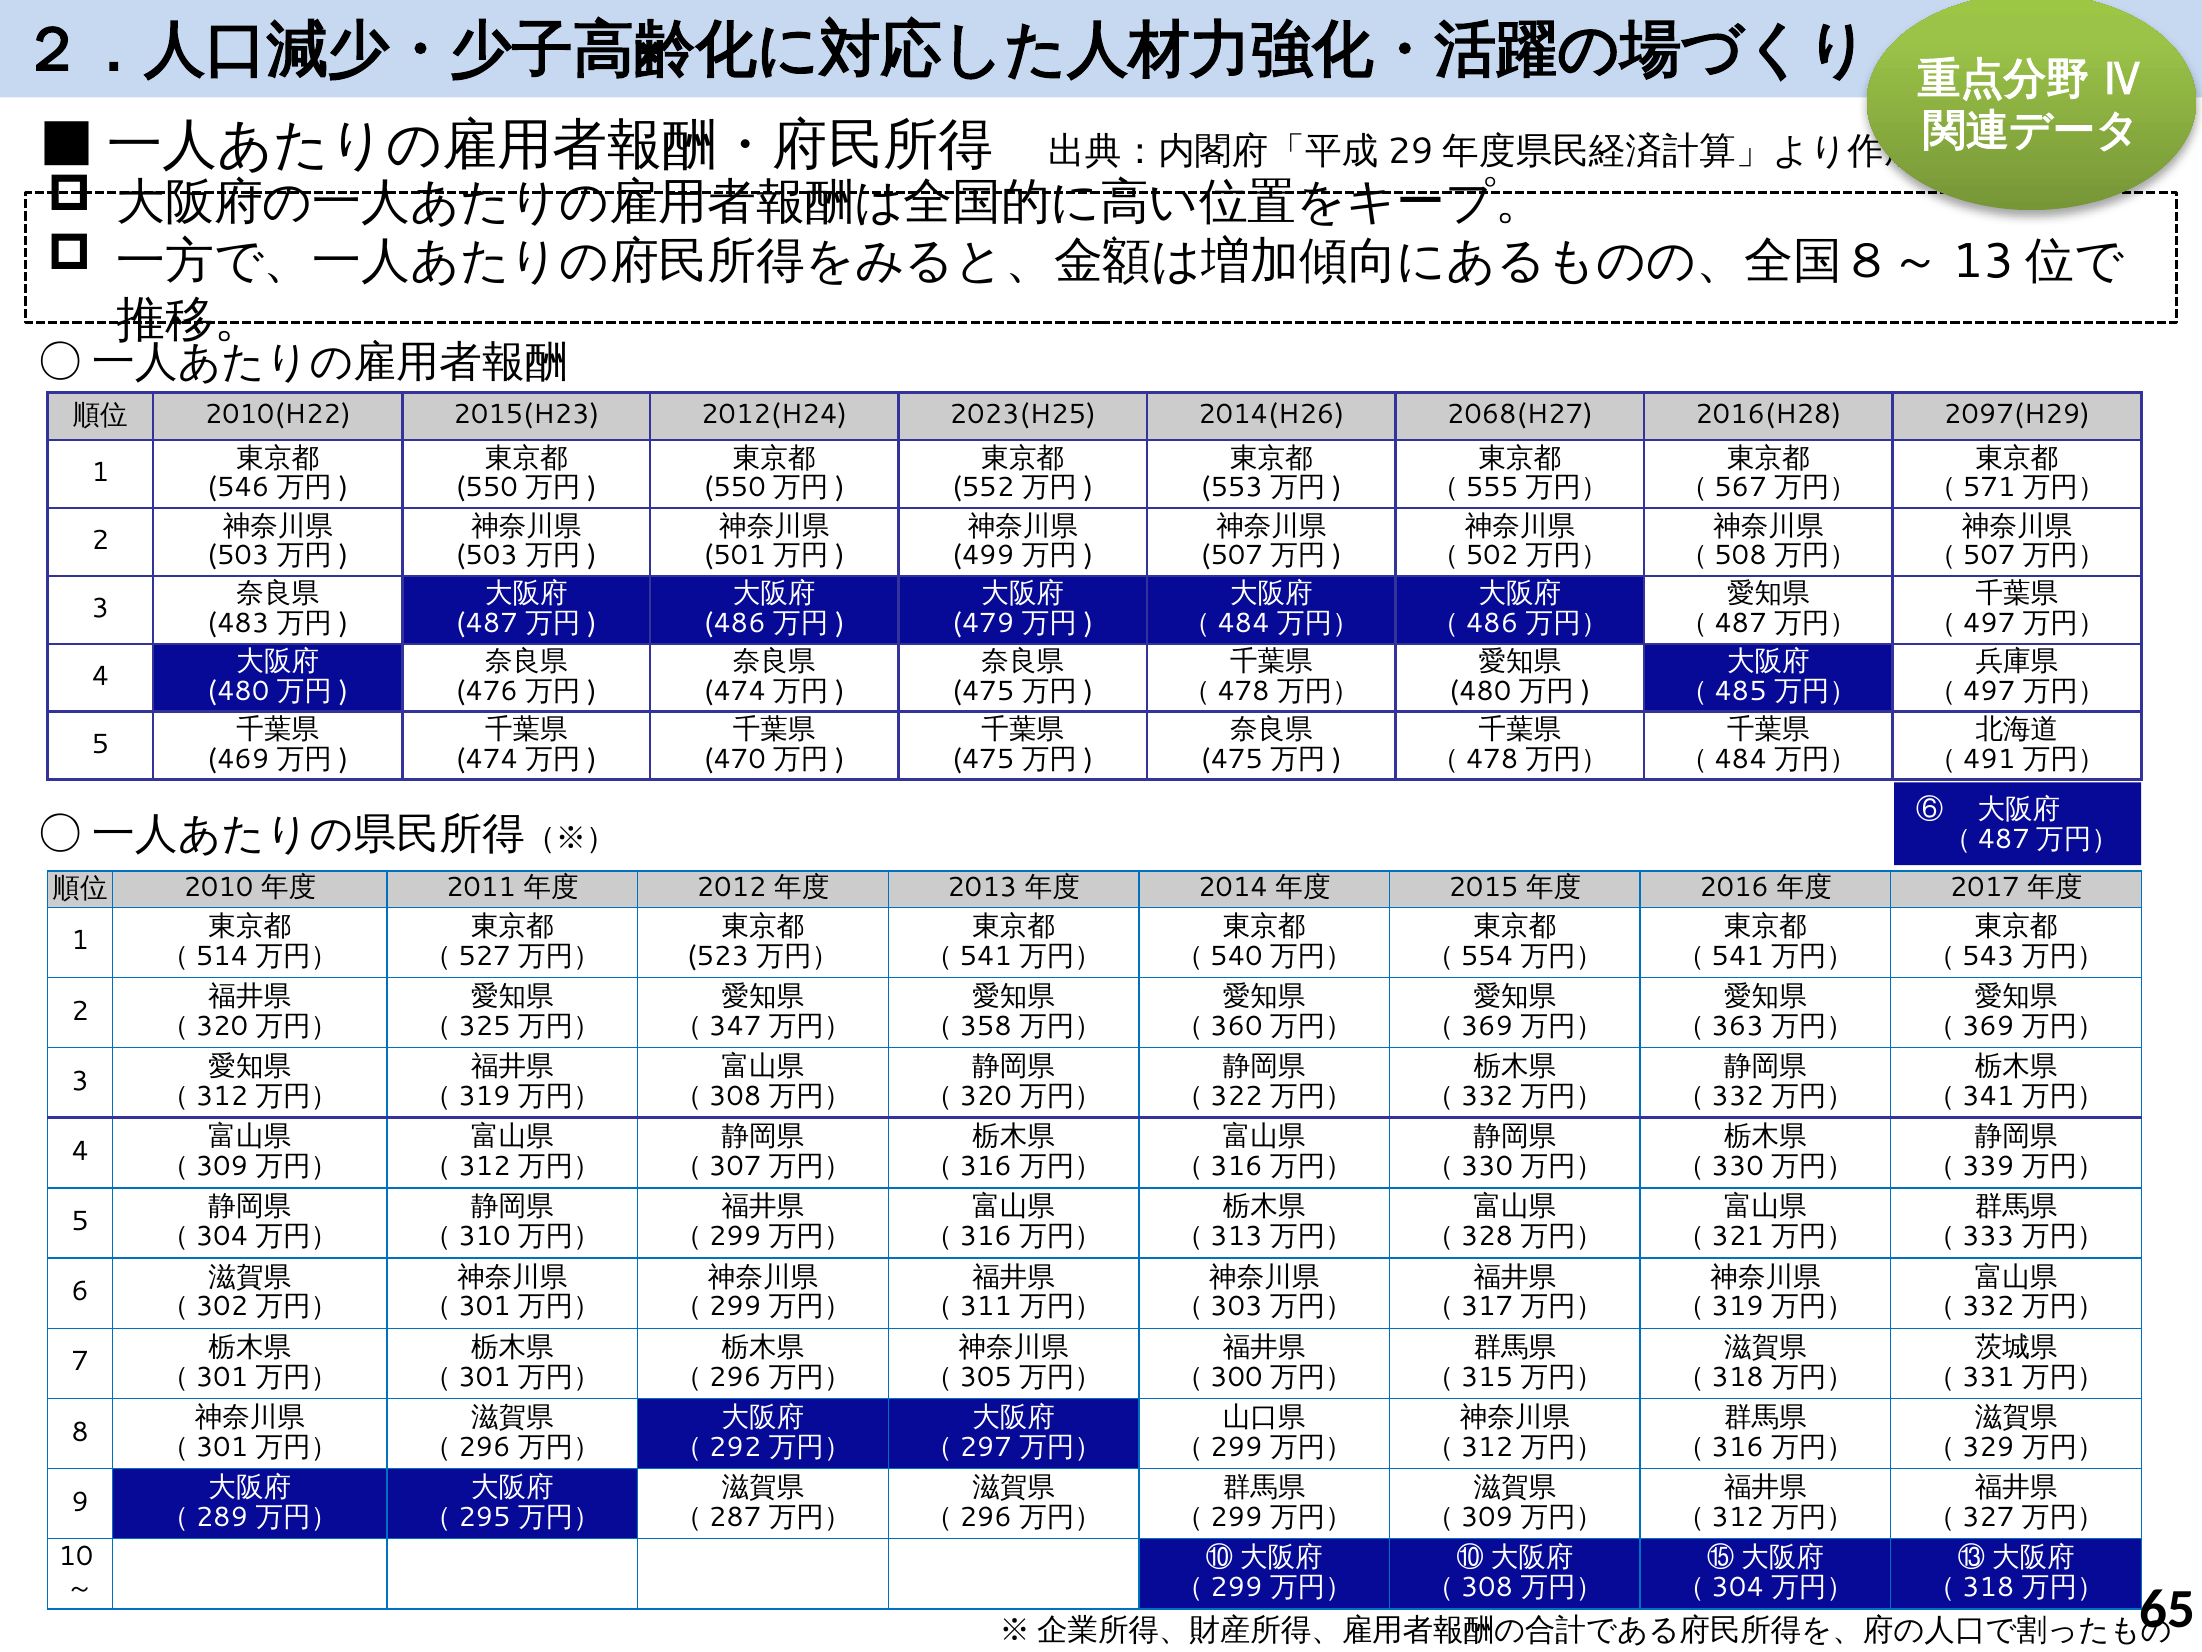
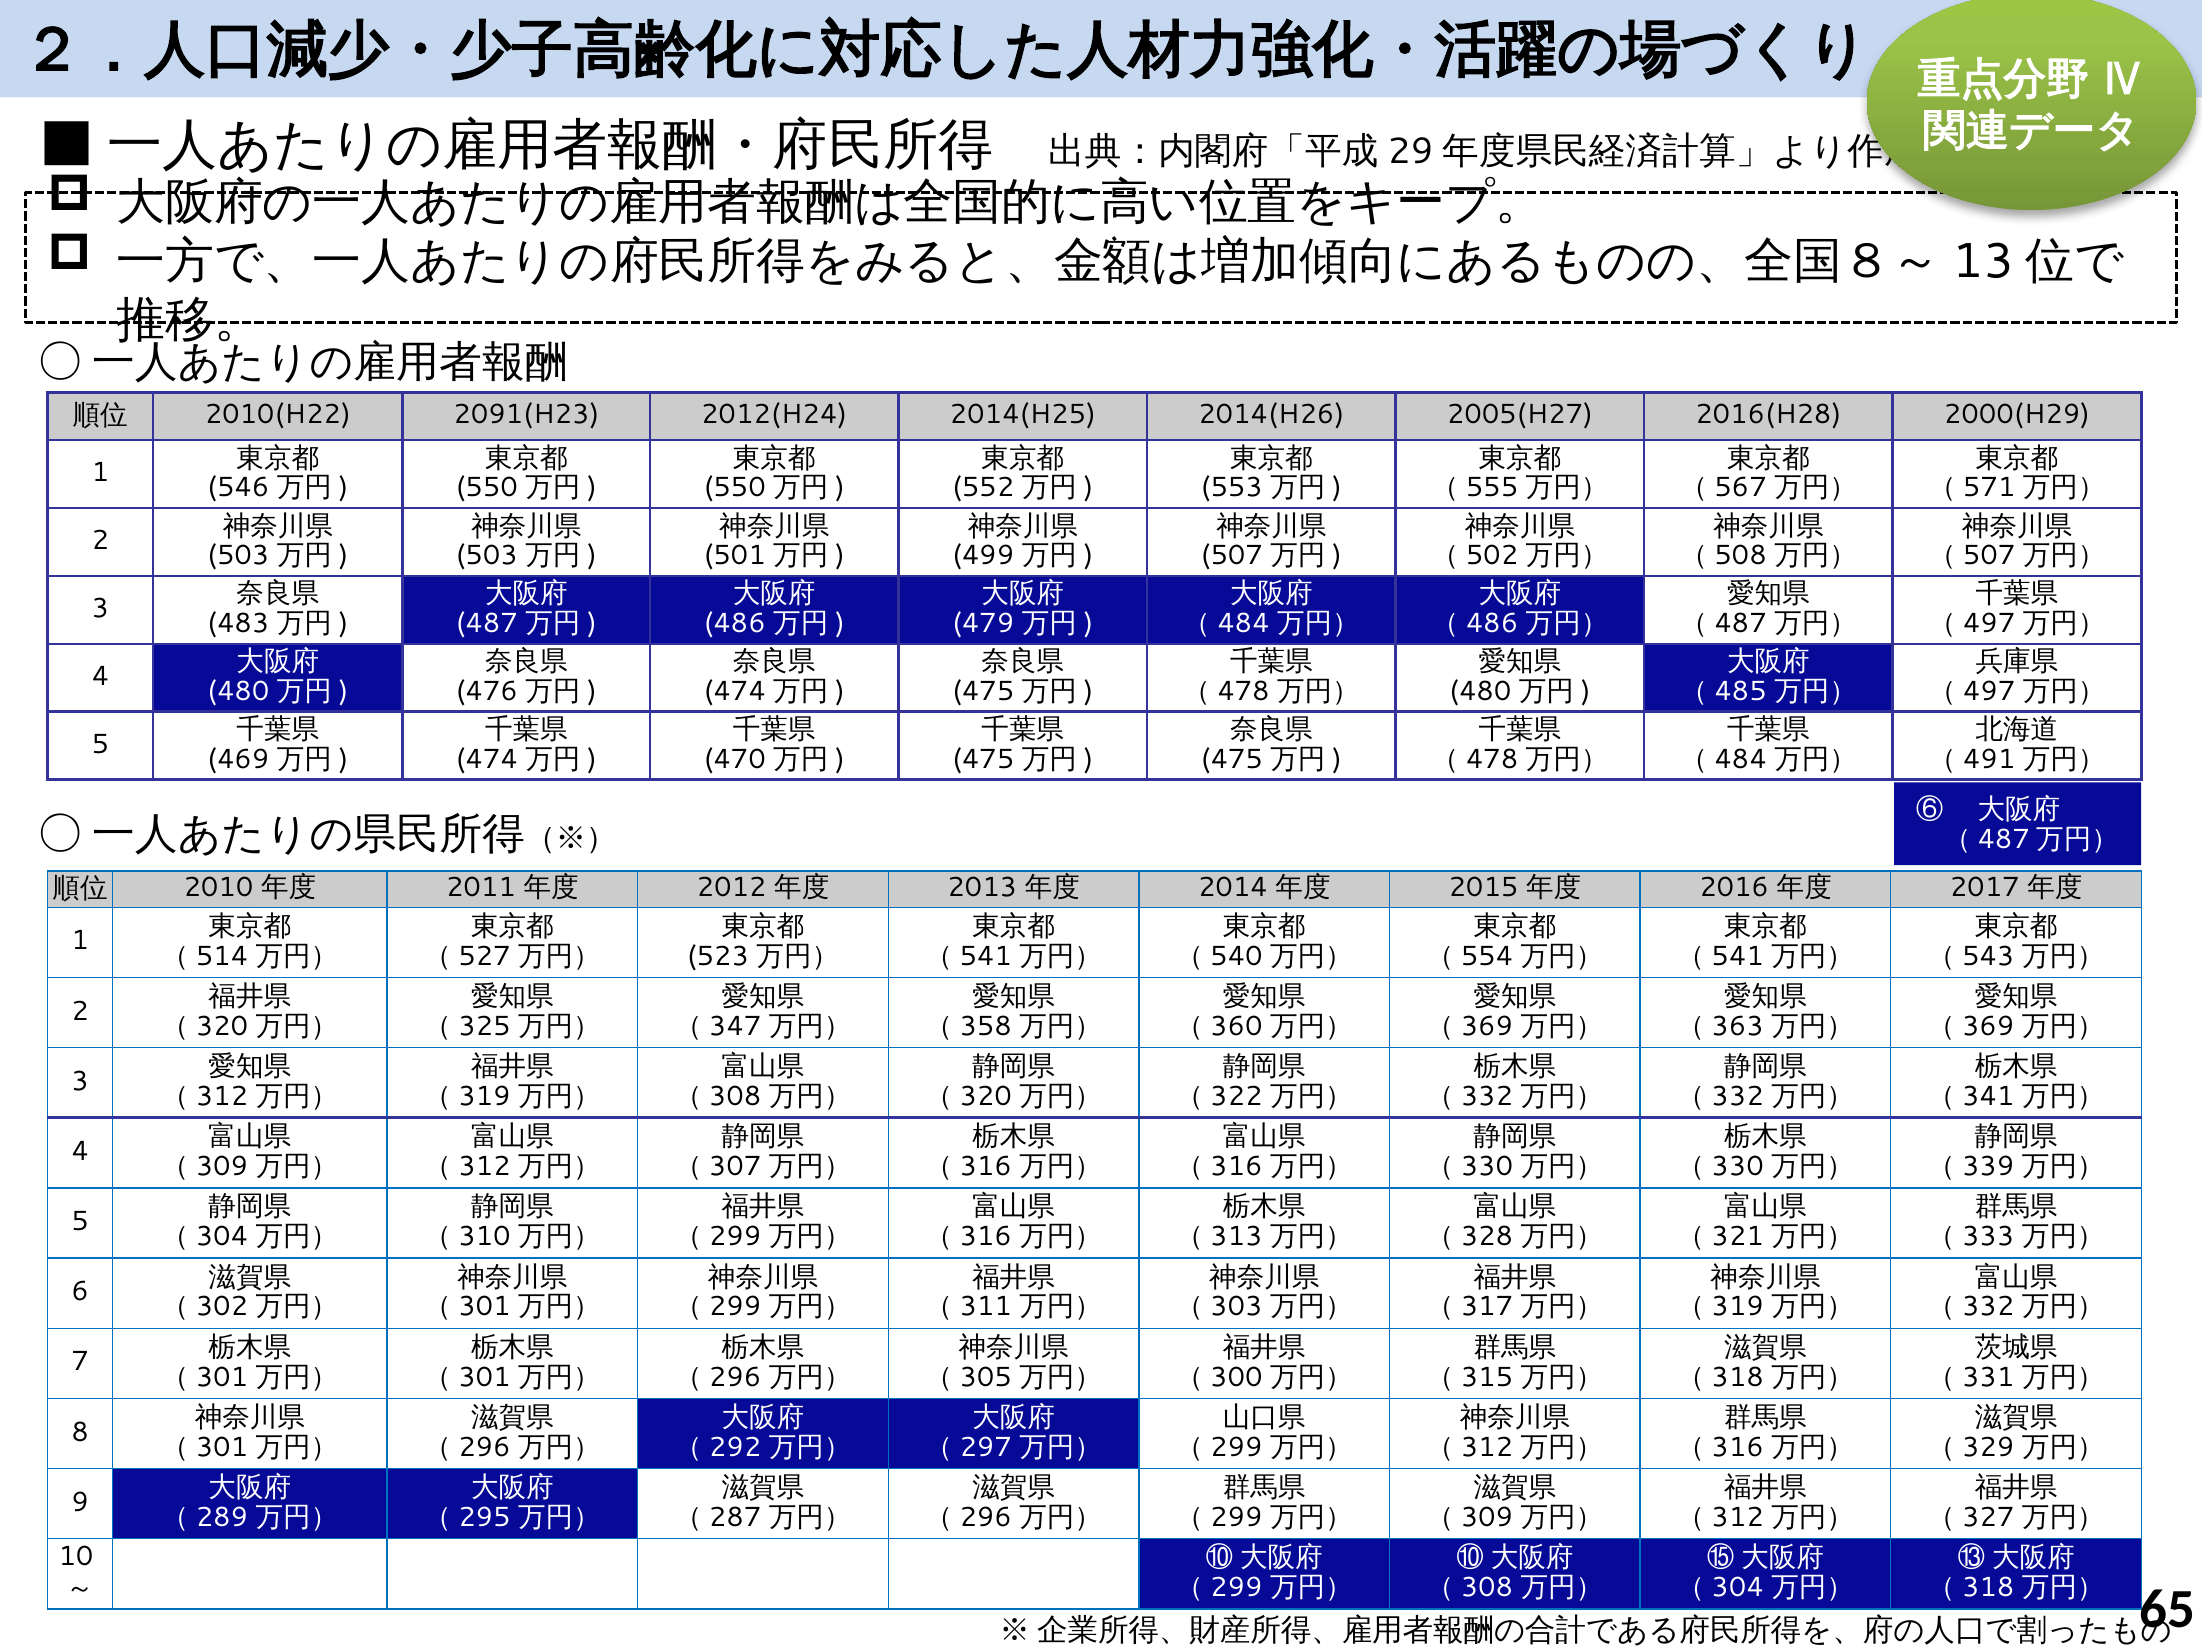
2015(H23: 2015(H23 -> 2091(H23 (526, 415)
2023(H25: 2023(H25 -> 2014(H25 (1023, 415)
2068(H27: 2068(H27 -> 2005(H27 (1520, 415)
2097(H29: 2097(H29 -> 2000(H29 (2017, 415)
